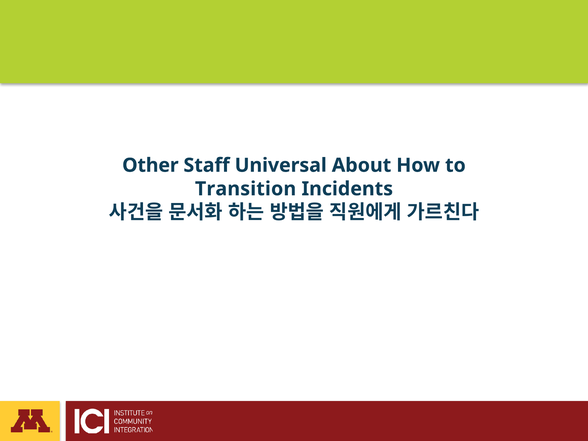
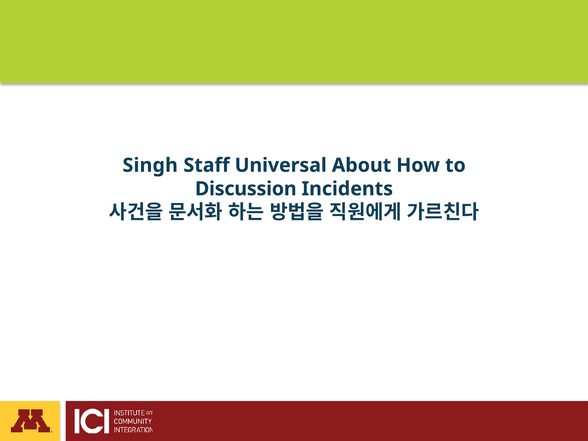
Other: Other -> Singh (150, 165)
Transition: Transition -> Discussion (246, 189)
